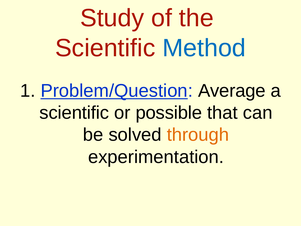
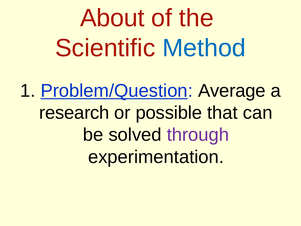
Study: Study -> About (112, 18)
scientific: scientific -> research (74, 113)
through colour: orange -> purple (198, 135)
